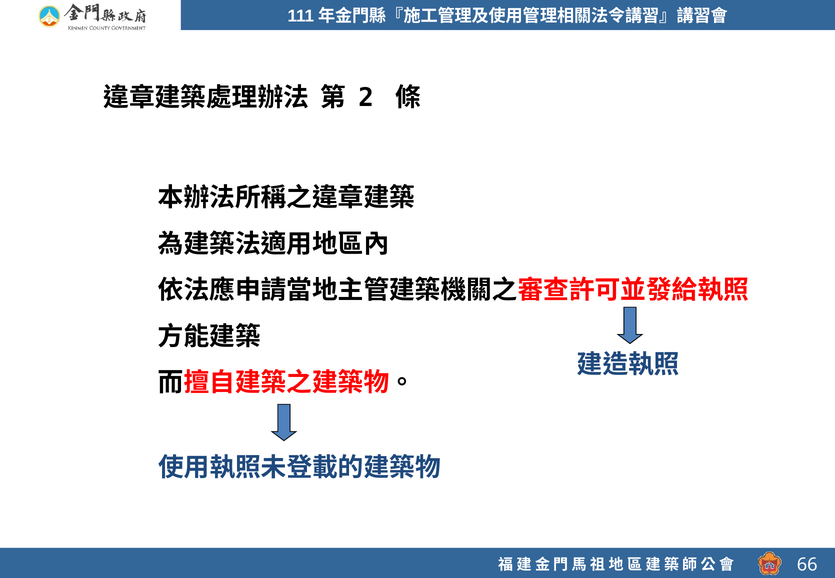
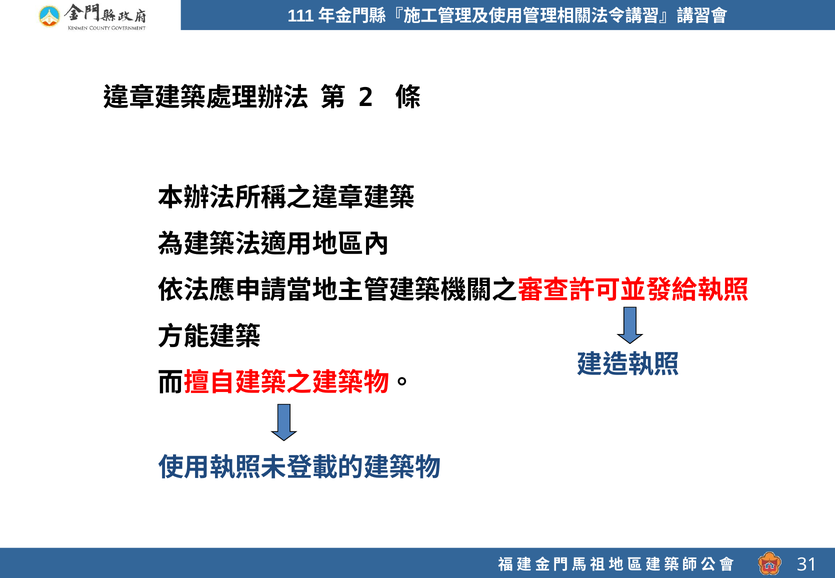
66: 66 -> 31 (807, 565)
